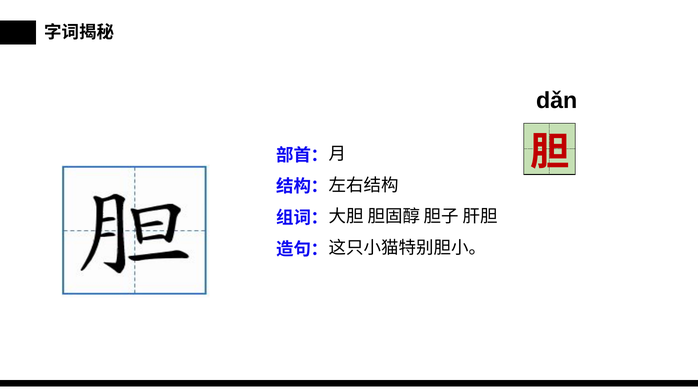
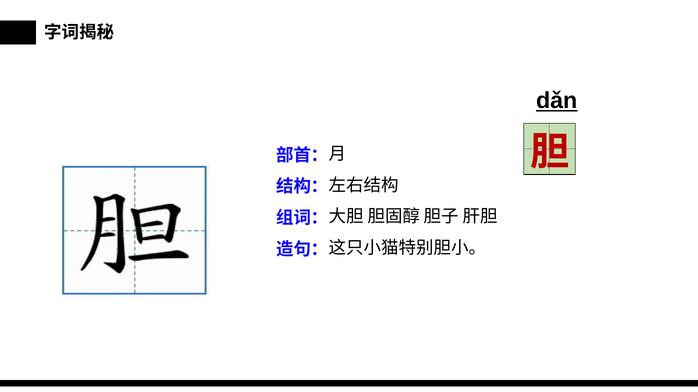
dǎn underline: none -> present (557, 101)
